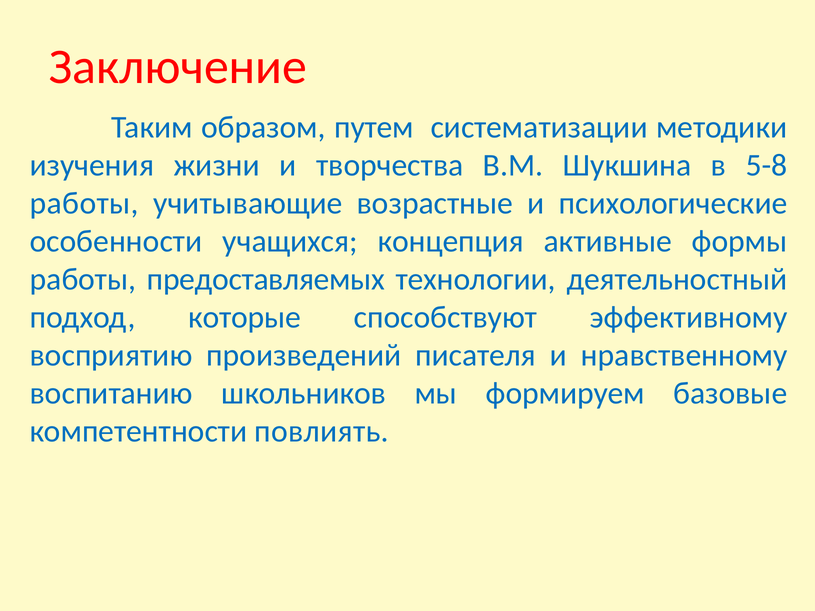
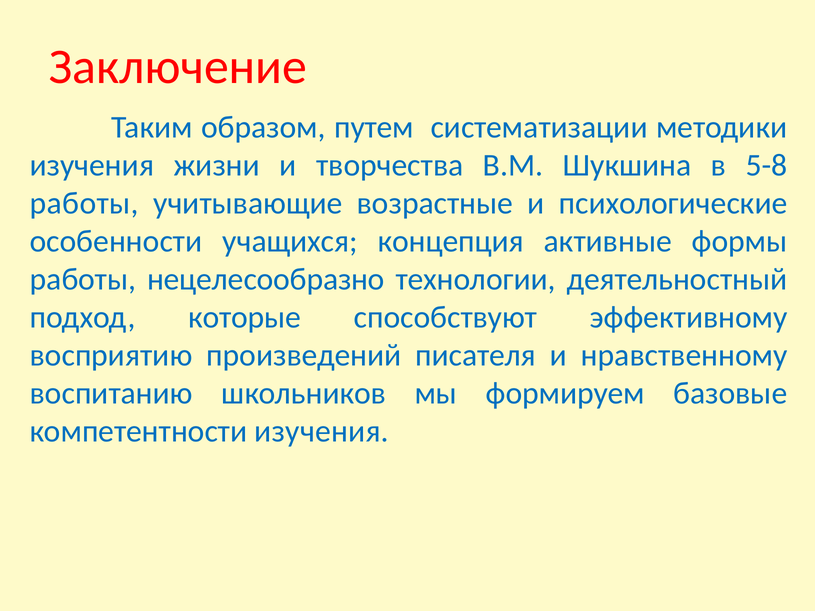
предоставляемых: предоставляемых -> нецелесообразно (266, 279)
компетентности повлиять: повлиять -> изучения (322, 432)
